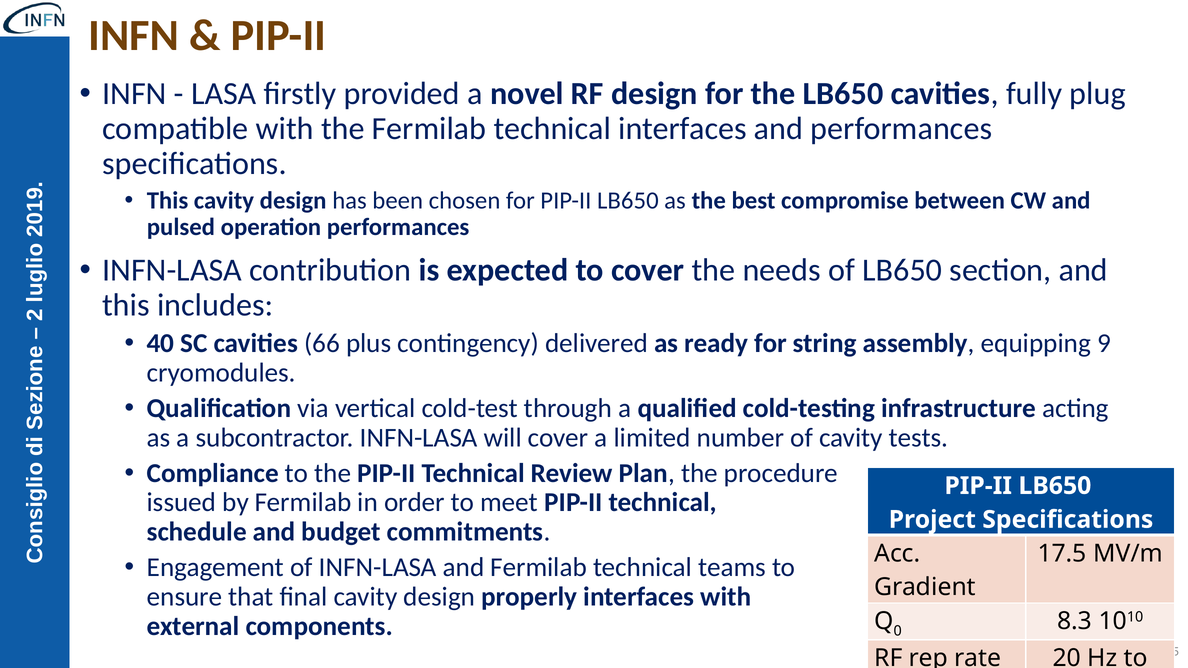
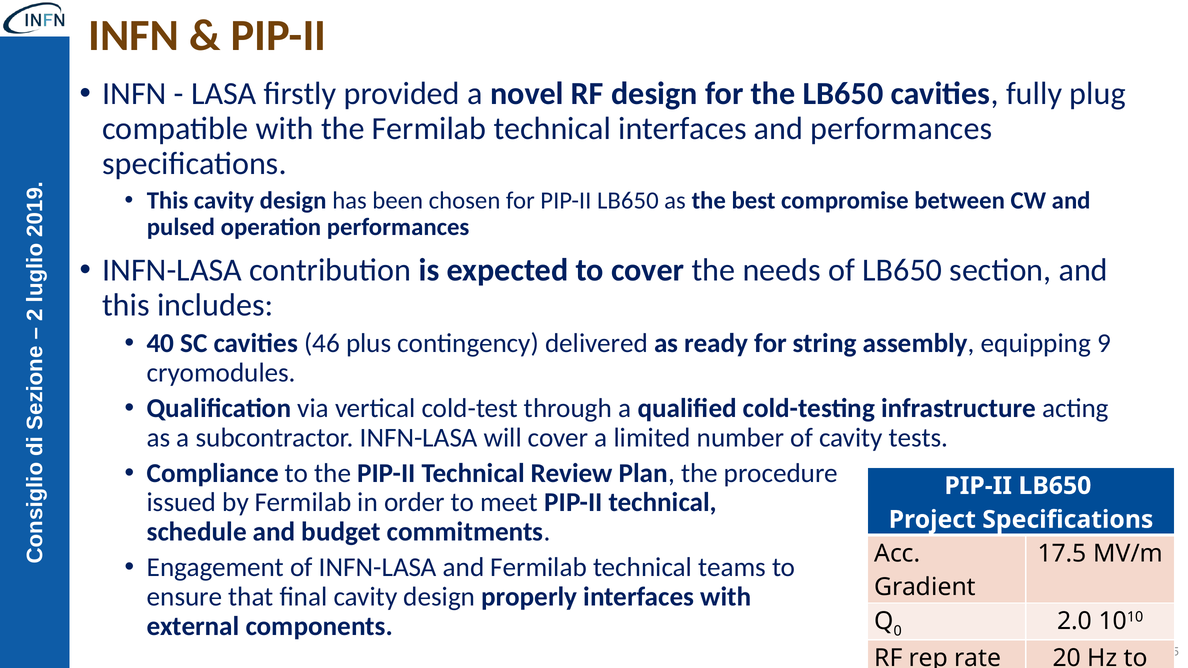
66: 66 -> 46 (322, 344)
8.3: 8.3 -> 2.0 (1075, 621)
